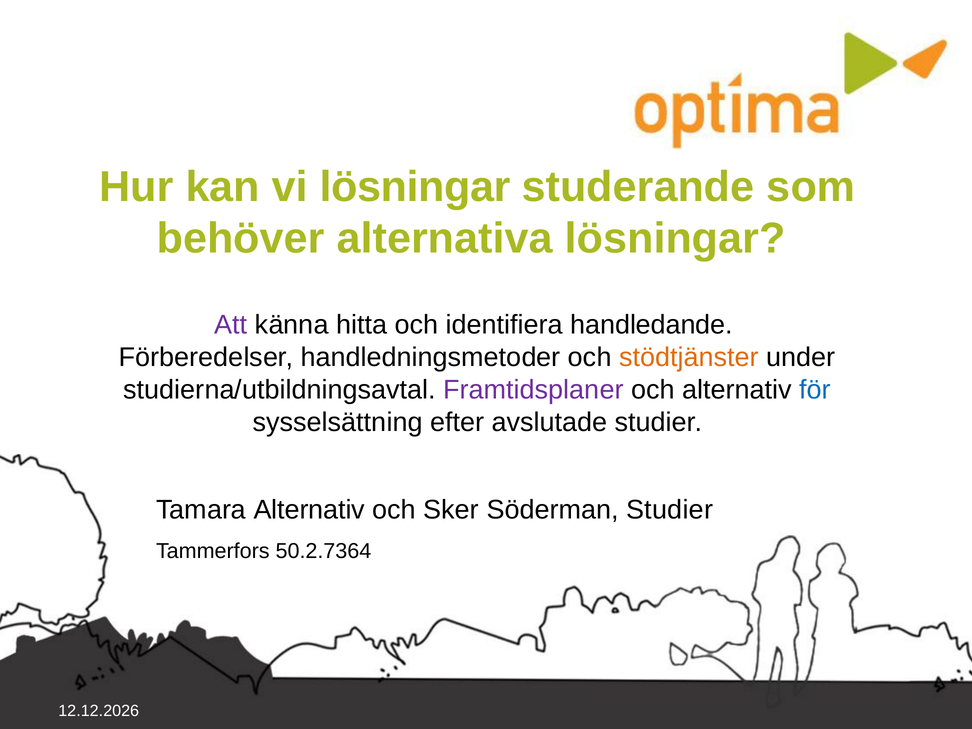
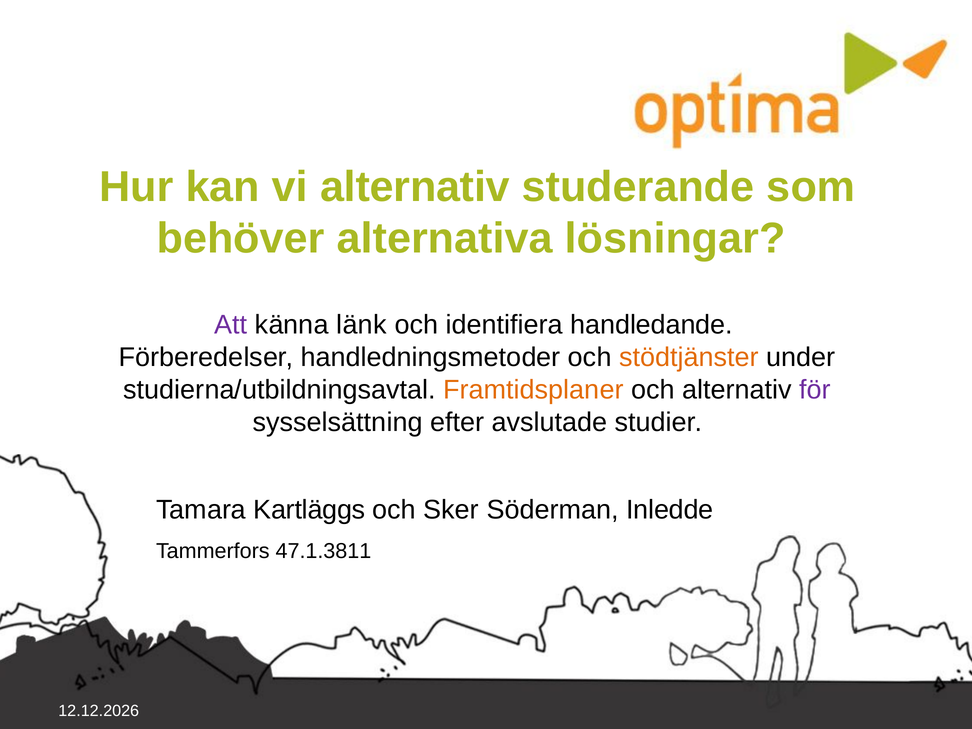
vi lösningar: lösningar -> alternativ (415, 187)
hitta: hitta -> länk (361, 325)
Framtidsplaner colour: purple -> orange (533, 390)
för colour: blue -> purple (815, 390)
Tamara Alternativ: Alternativ -> Kartläggs (309, 510)
Söderman Studier: Studier -> Inledde (670, 510)
50.2.7364: 50.2.7364 -> 47.1.3811 (323, 551)
